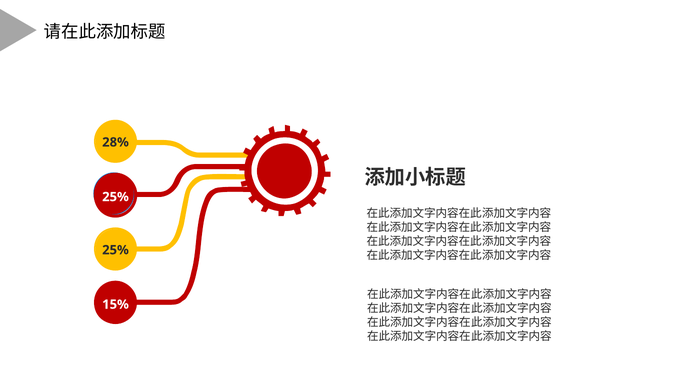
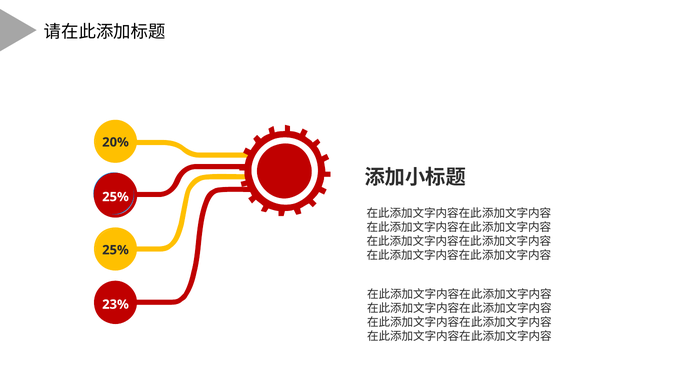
28%: 28% -> 20% (116, 142)
15%: 15% -> 23% (116, 304)
